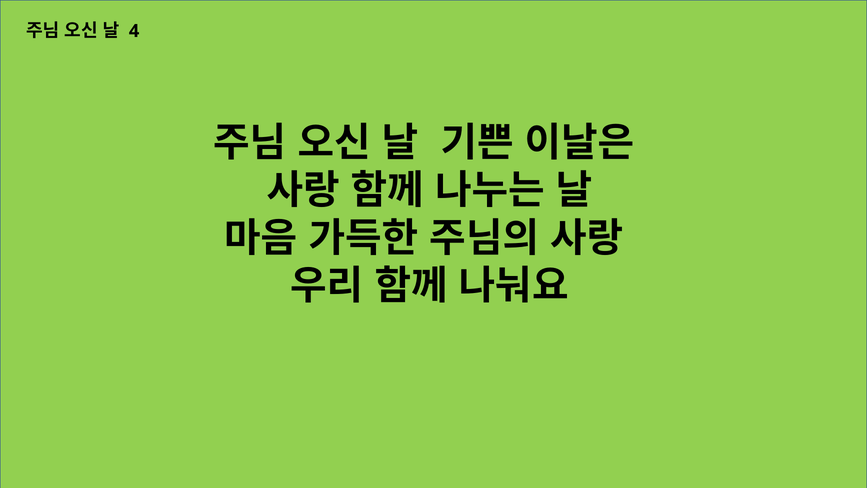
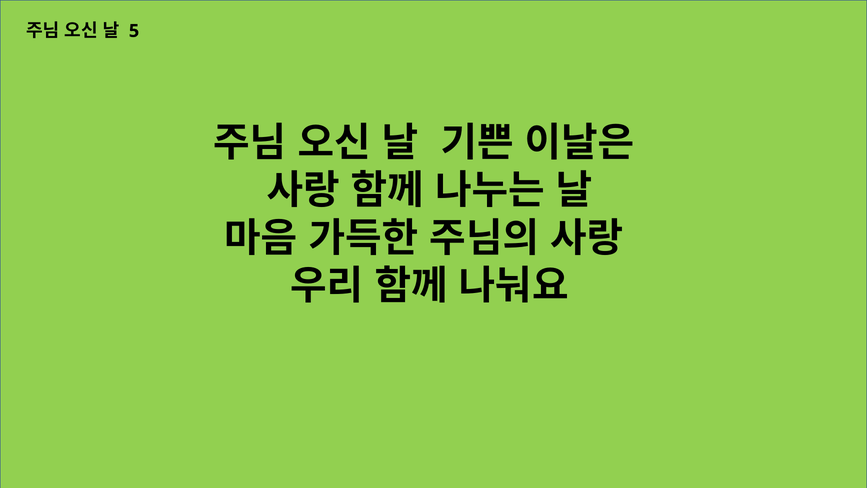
4: 4 -> 5 (134, 31)
